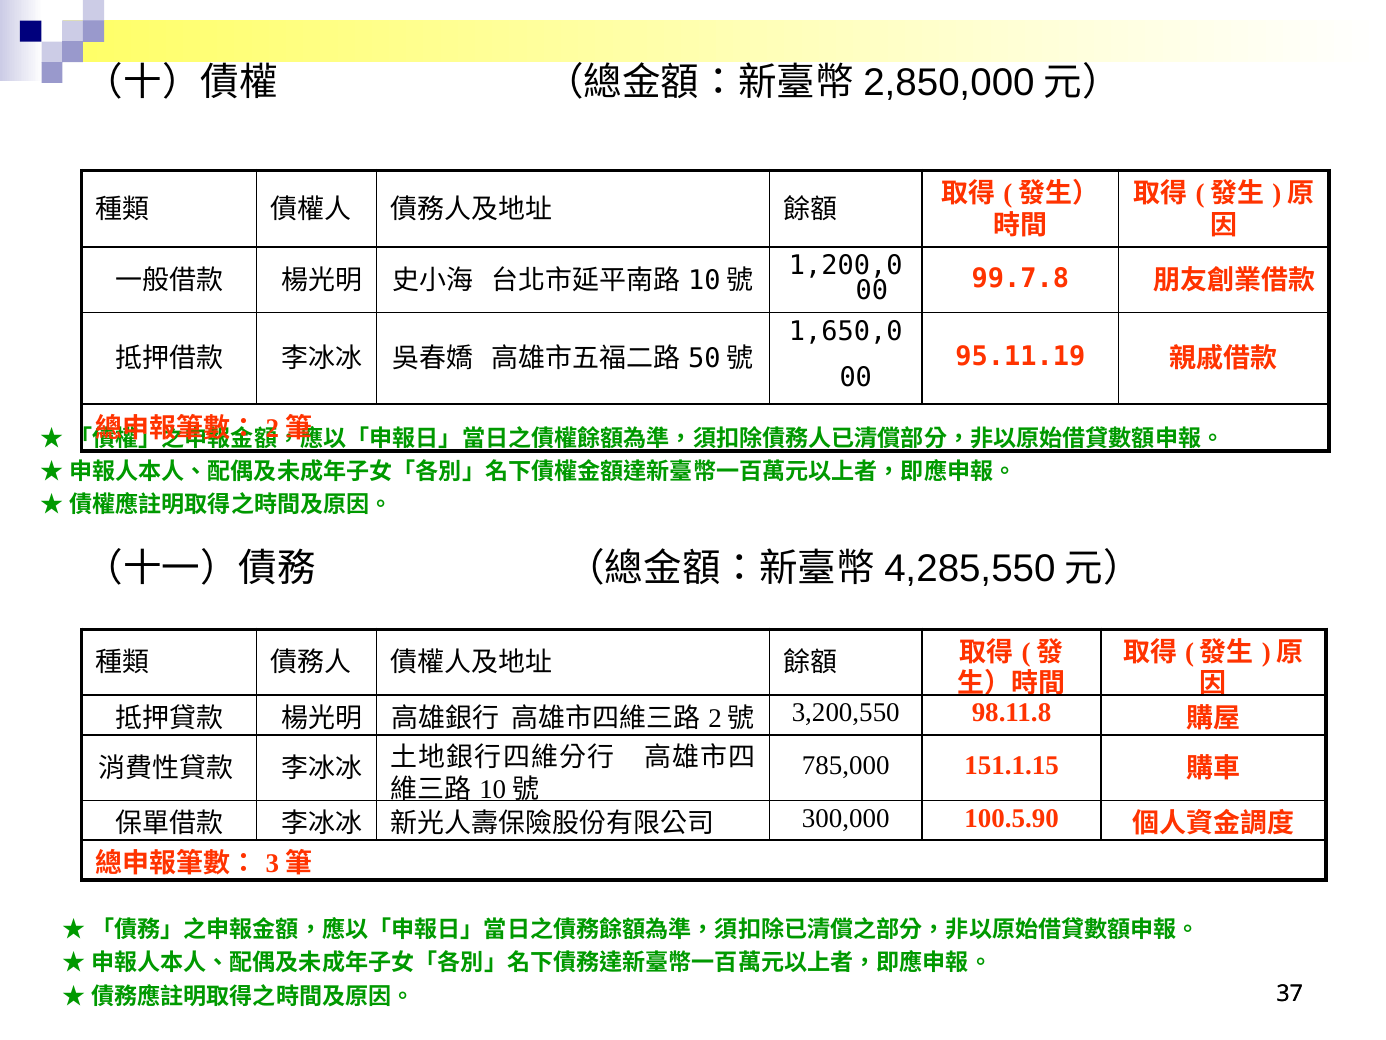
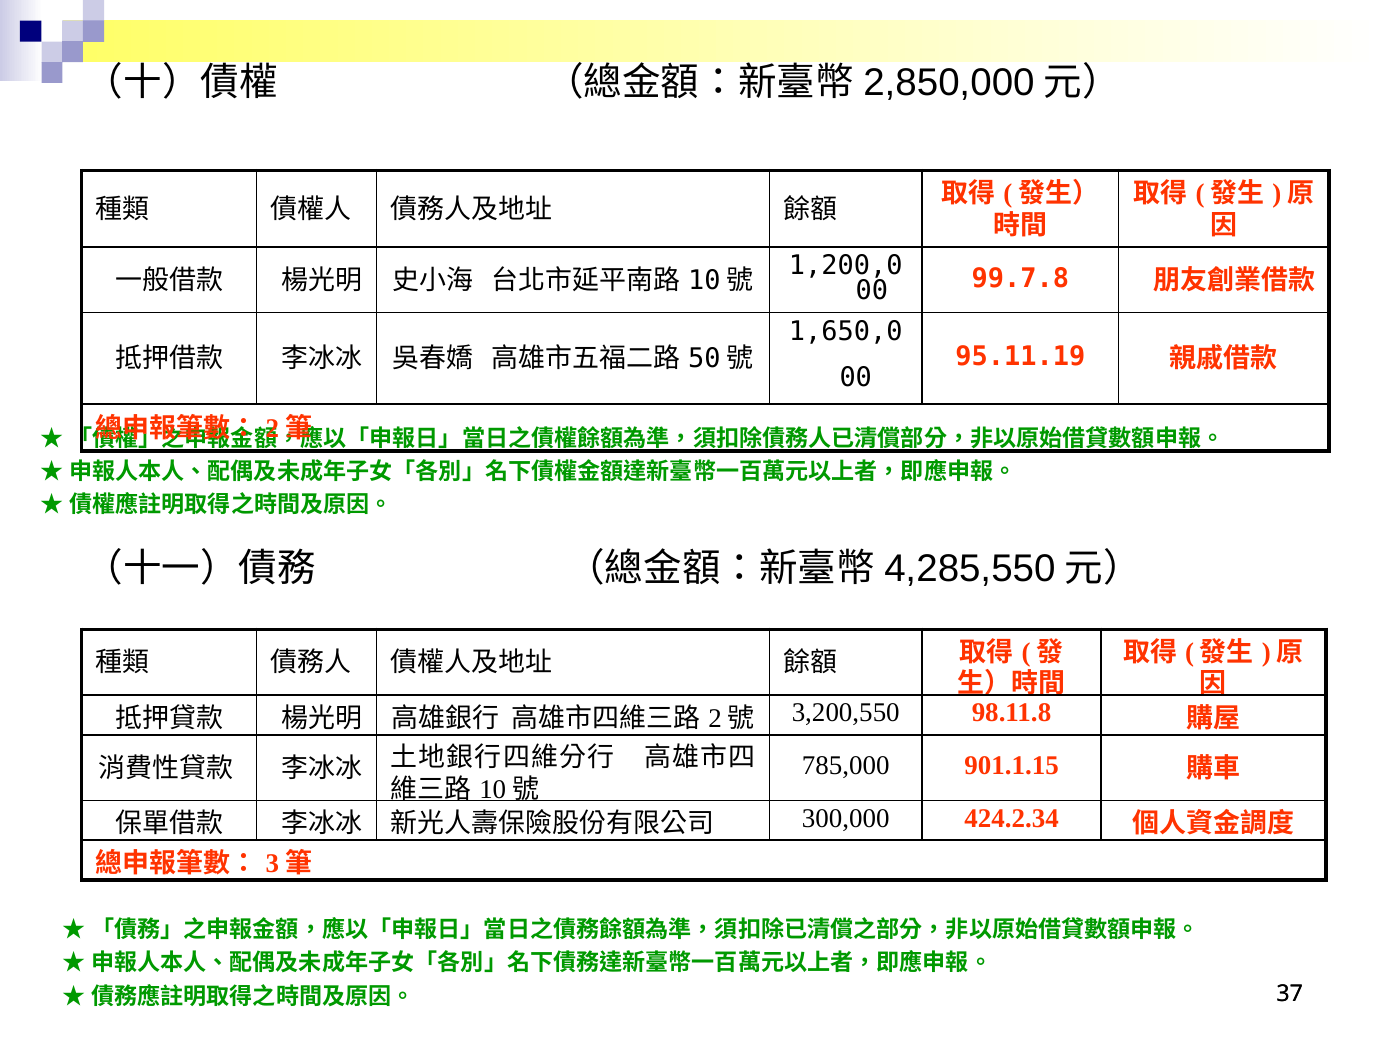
151.1.15: 151.1.15 -> 901.1.15 (1012, 765)
100.5.90: 100.5.90 -> 424.2.34 (1012, 818)
